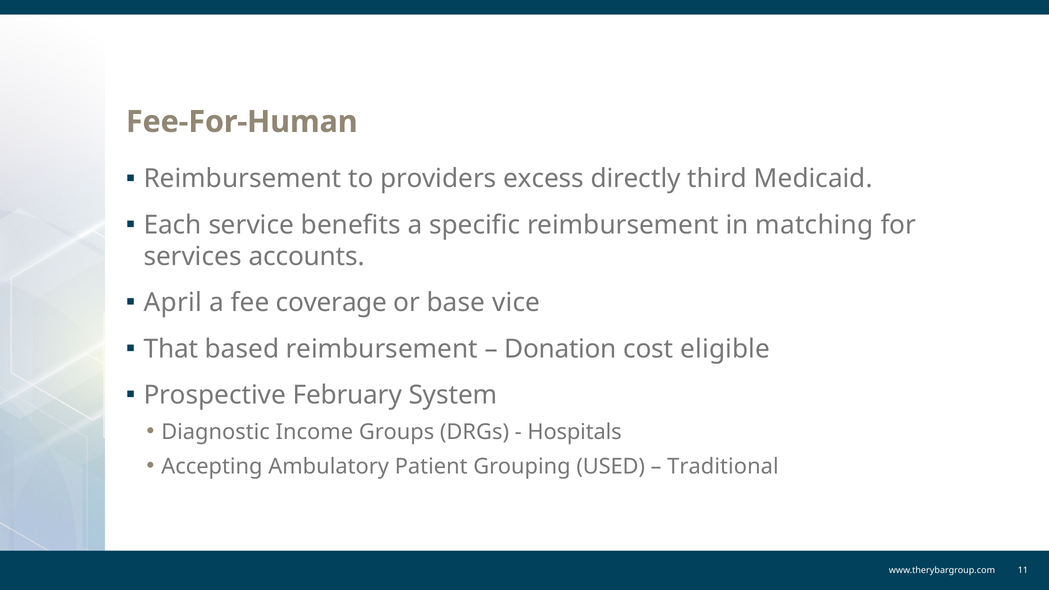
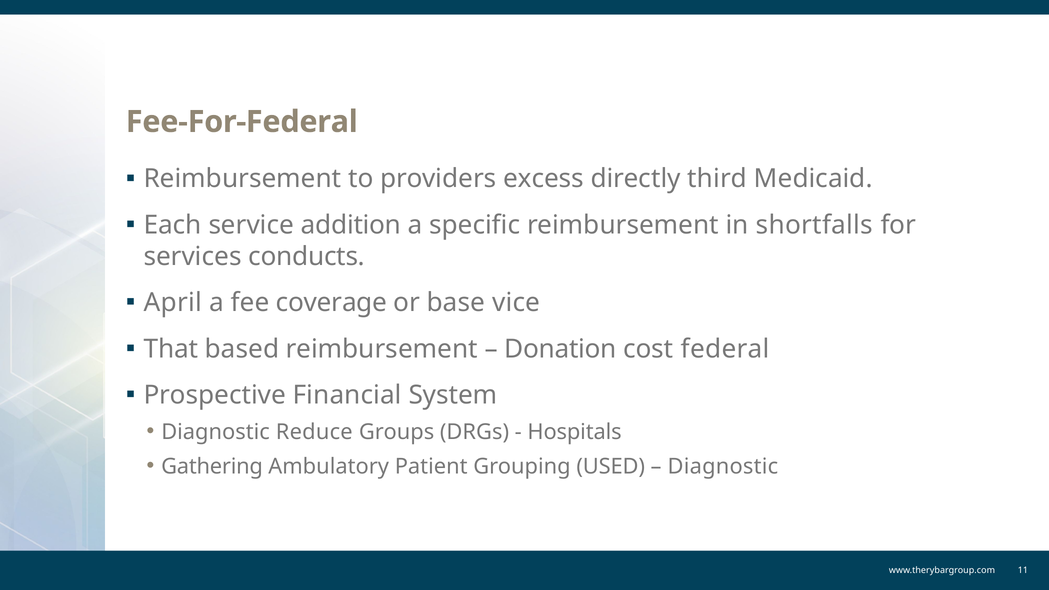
Fee-For-Human: Fee-For-Human -> Fee-For-Federal (242, 122)
benefits: benefits -> addition (351, 225)
matching: matching -> shortfalls (814, 225)
accounts: accounts -> conducts (307, 257)
eligible: eligible -> federal (725, 349)
February: February -> Financial (347, 395)
Income: Income -> Reduce (314, 432)
Accepting: Accepting -> Gathering (212, 466)
Traditional: Traditional -> Diagnostic (723, 466)
